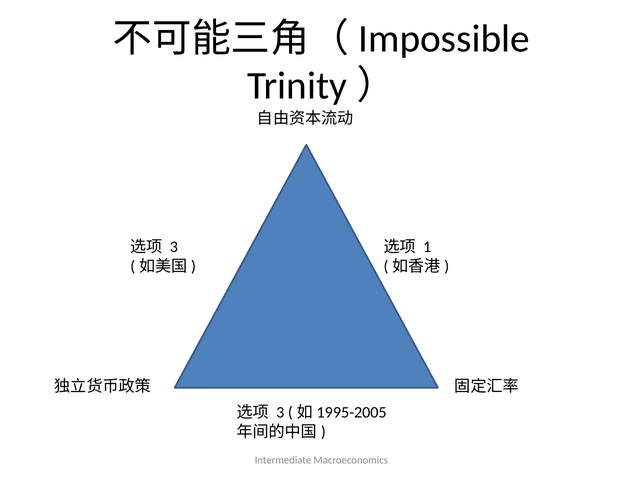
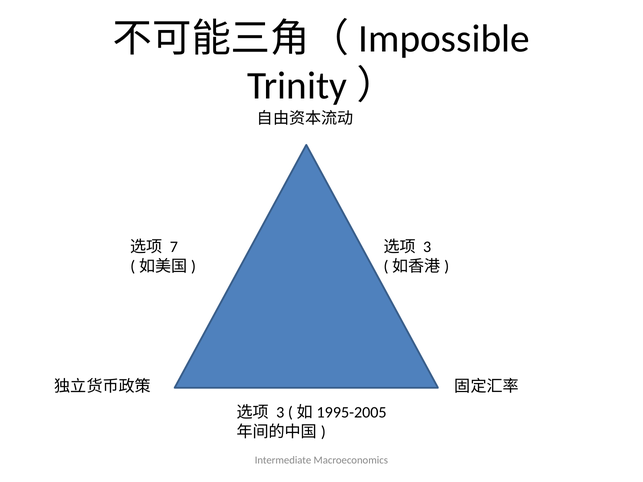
3: 3 -> 7 (174, 247)
1: 1 -> 3 (427, 247)
